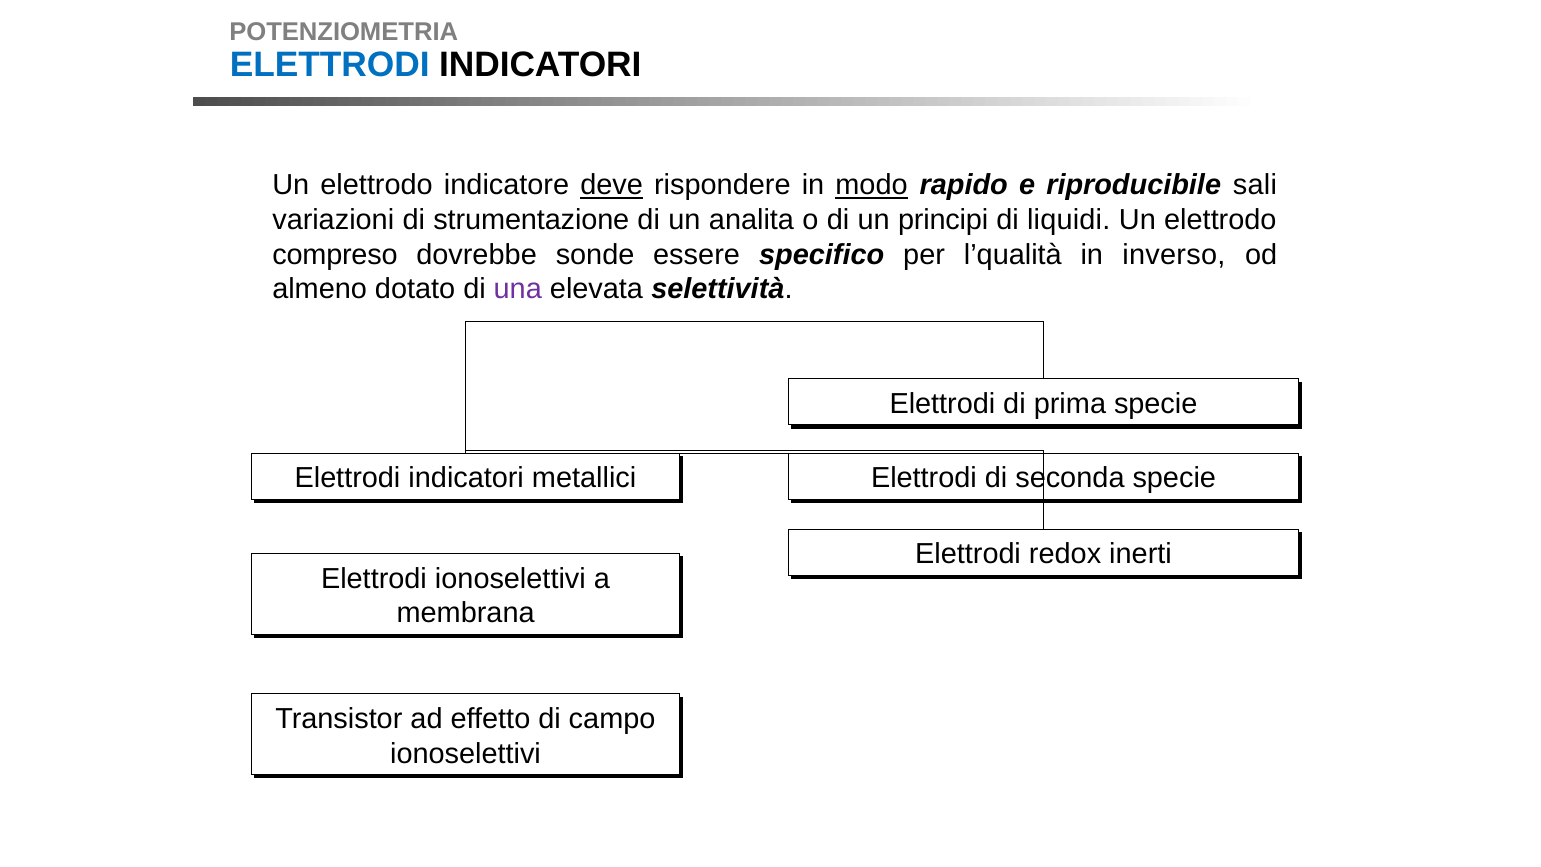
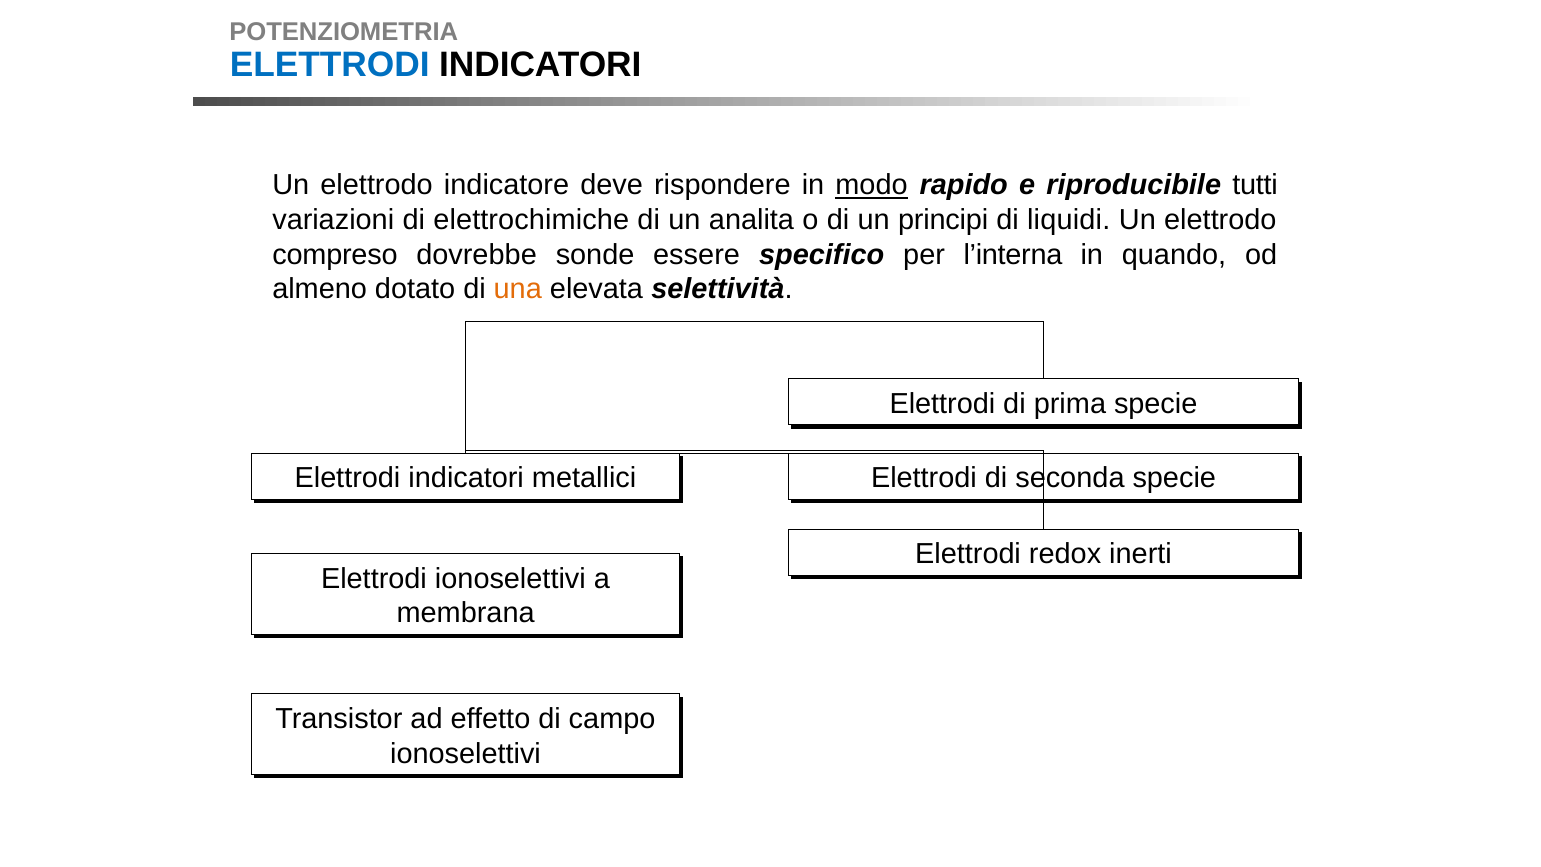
deve underline: present -> none (612, 185)
sali: sali -> tutti (1255, 185)
strumentazione: strumentazione -> elettrochimiche (531, 220)
l’qualità: l’qualità -> l’interna (1013, 255)
inverso: inverso -> quando (1174, 255)
una colour: purple -> orange (518, 289)
